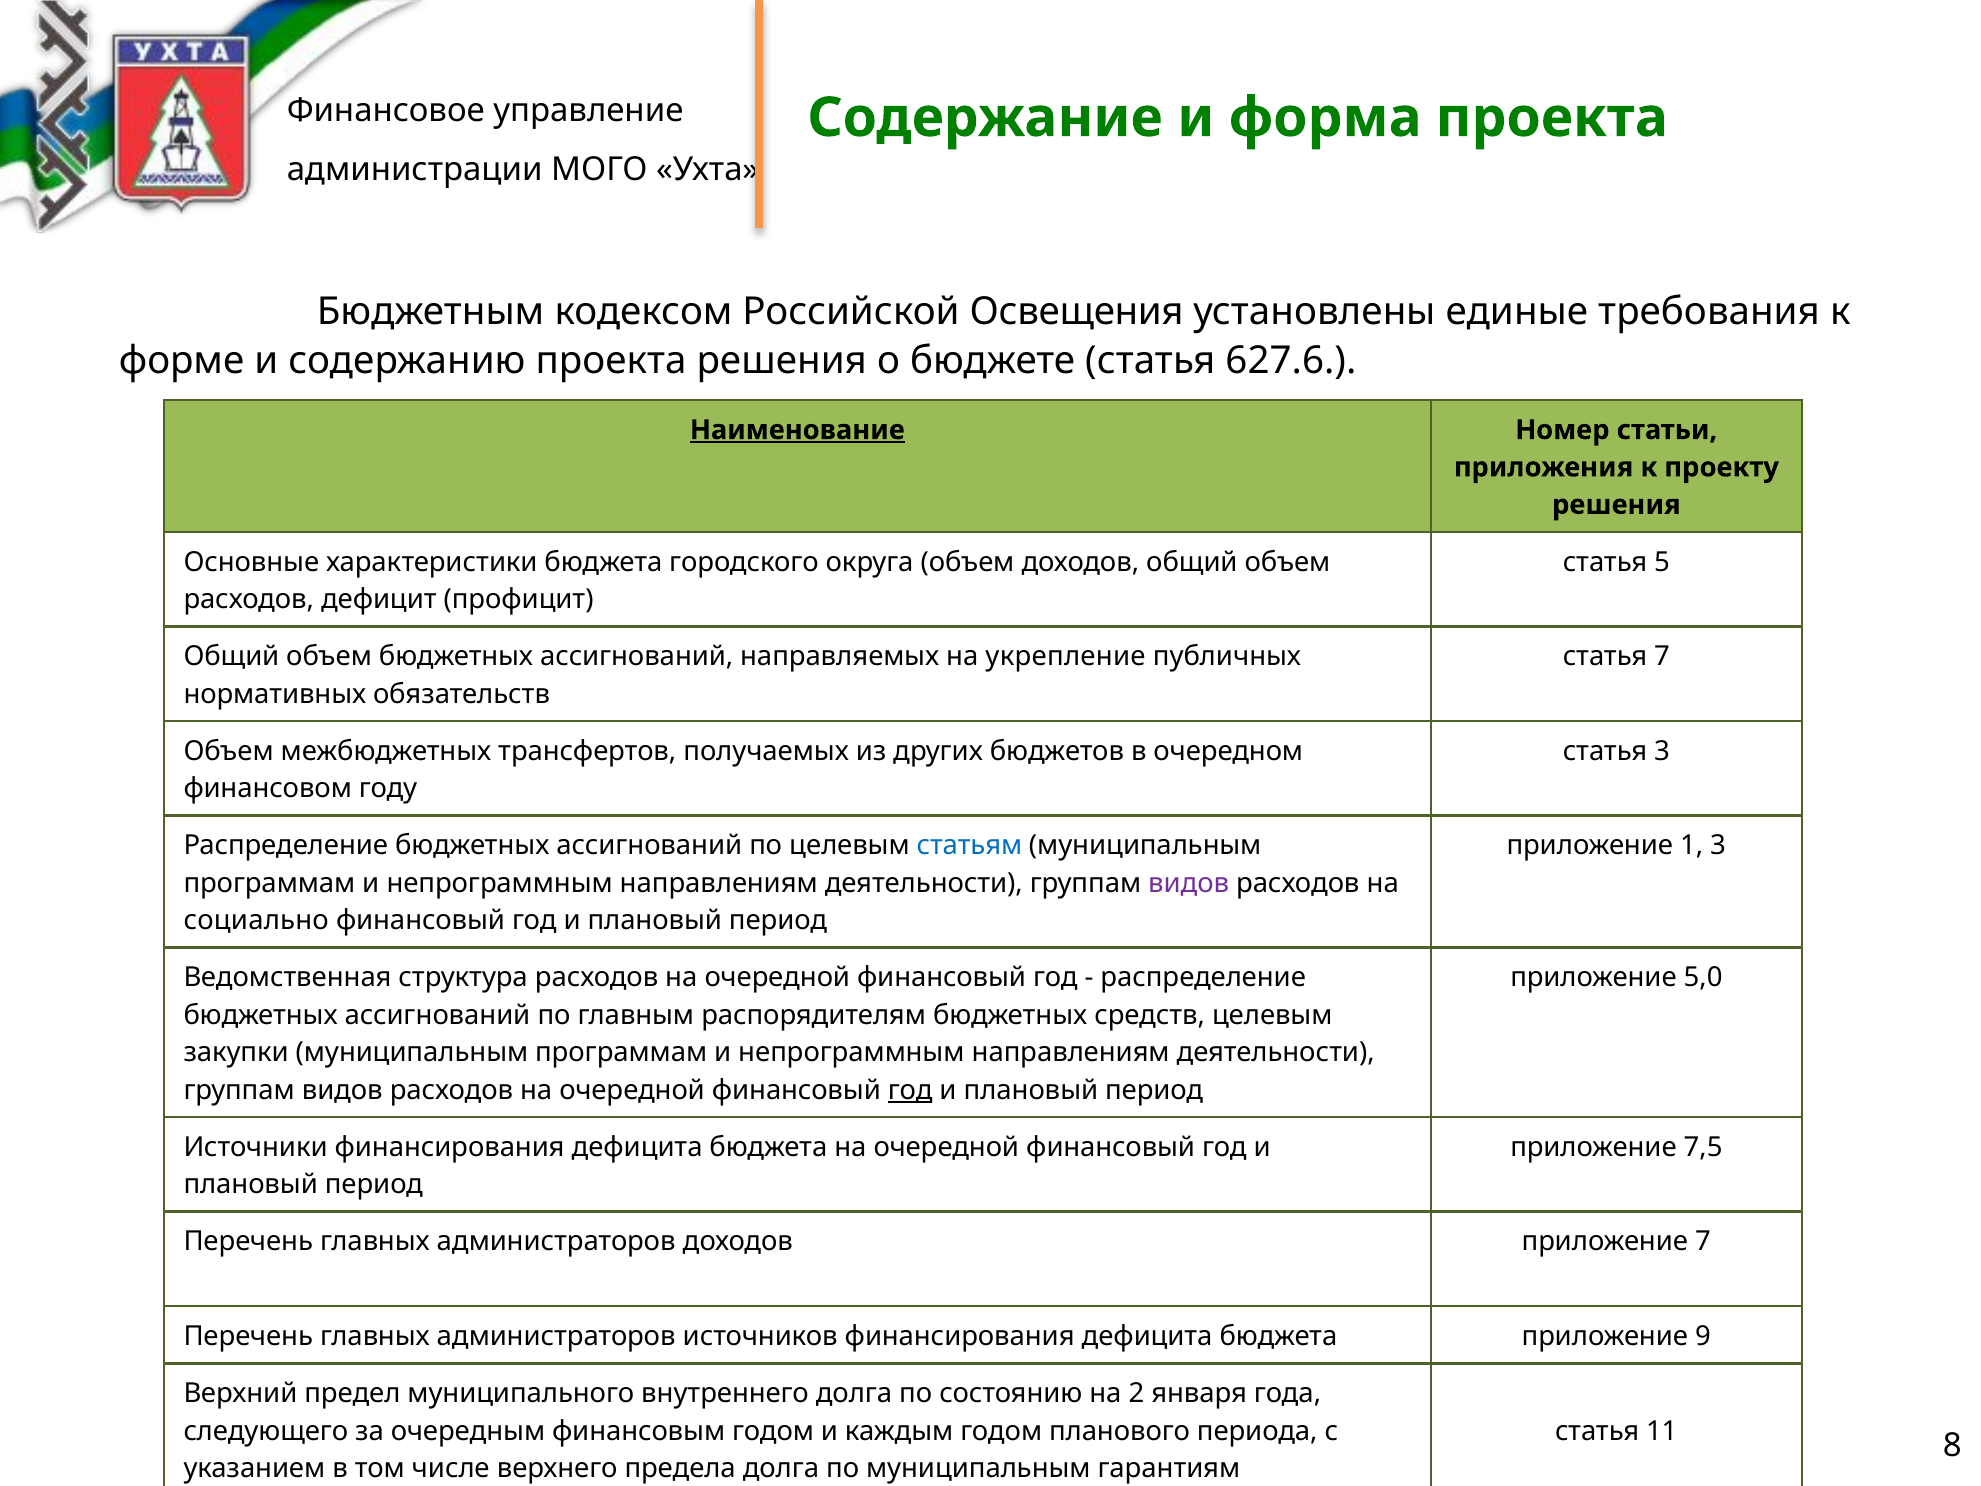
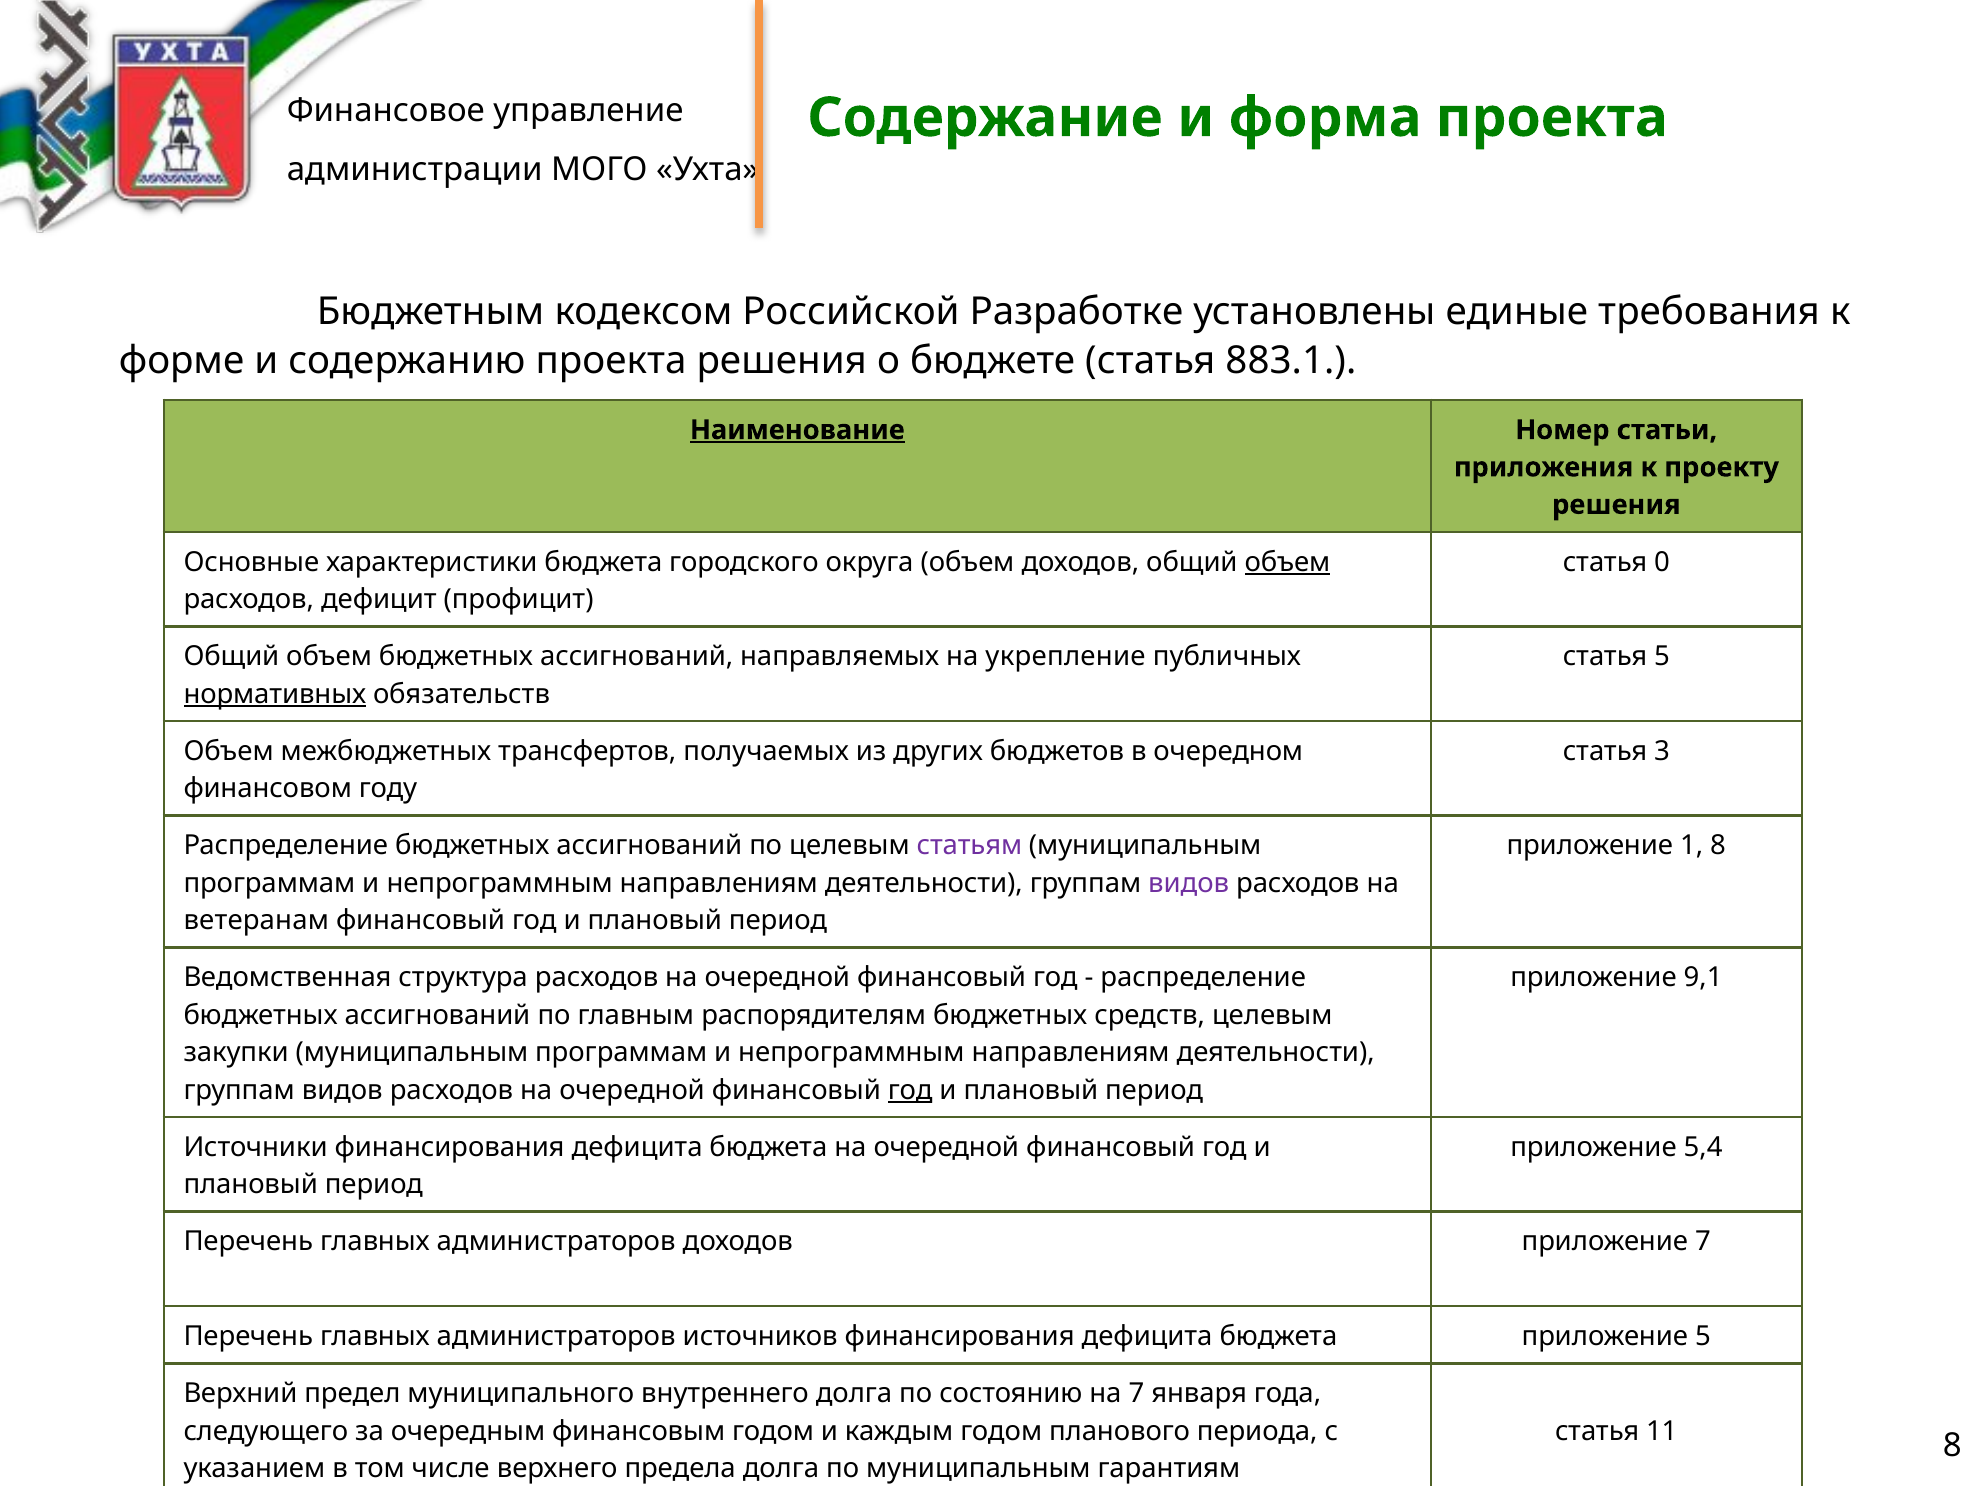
Освещения: Освещения -> Разработке (1077, 312)
627.6: 627.6 -> 883.1 (1291, 361)
объем underline: none -> present (1287, 562)
5: 5 -> 0 (1662, 562)
статья 7: 7 -> 5 (1662, 657)
нормативных underline: none -> present (275, 694)
статьям colour: blue -> purple (969, 846)
1 3: 3 -> 8 (1718, 846)
социально: социально -> ветеранам (256, 920)
5,0: 5,0 -> 9,1 (1703, 978)
7,5: 7,5 -> 5,4 (1703, 1147)
приложение 9: 9 -> 5 (1703, 1336)
на 2: 2 -> 7 (1136, 1393)
